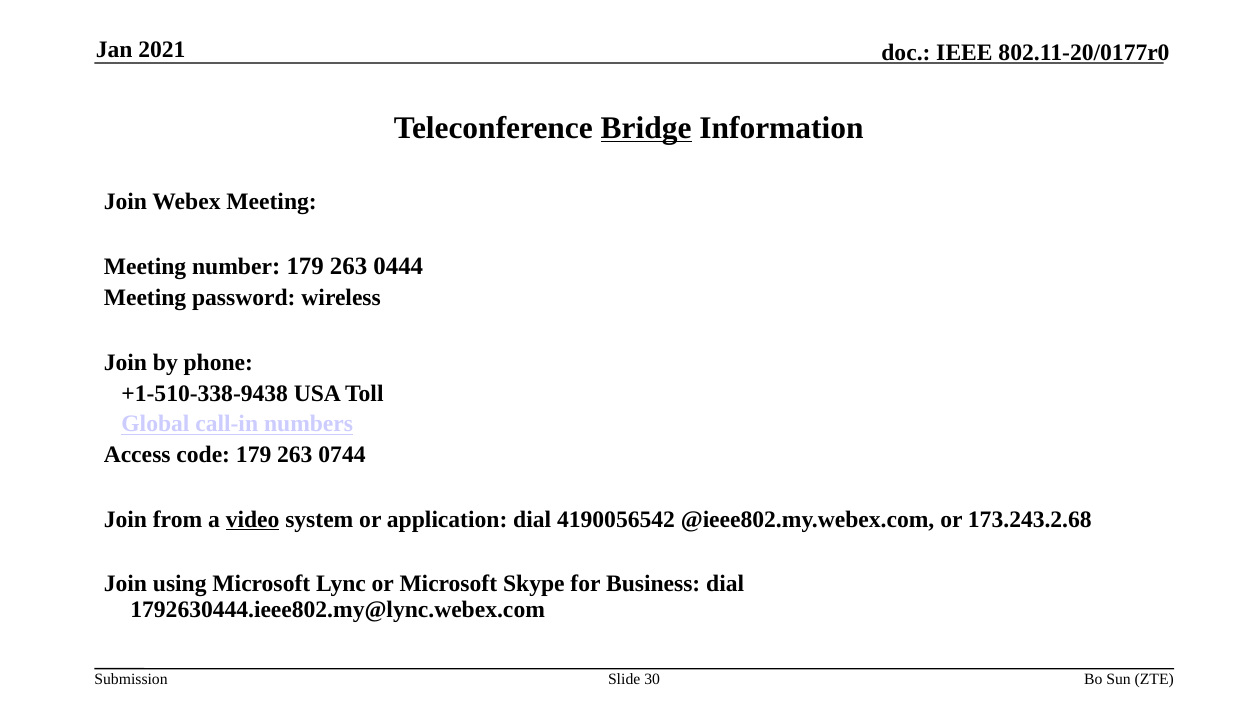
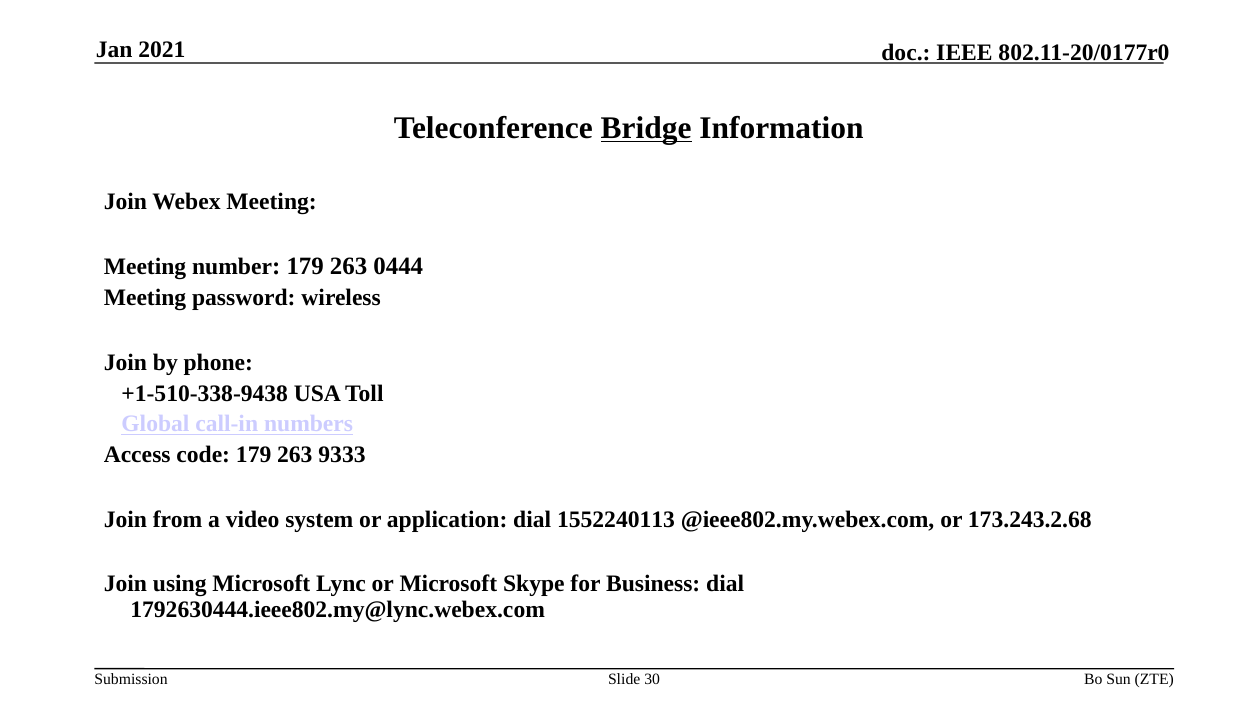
0744: 0744 -> 9333 (342, 455)
video underline: present -> none (253, 519)
4190056542: 4190056542 -> 1552240113 (616, 519)
